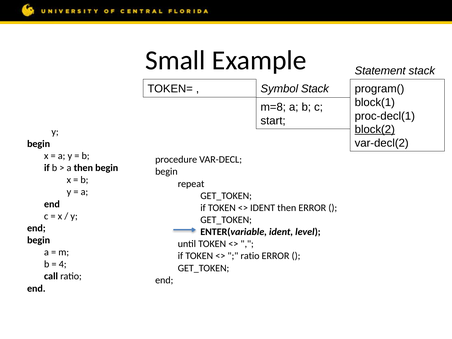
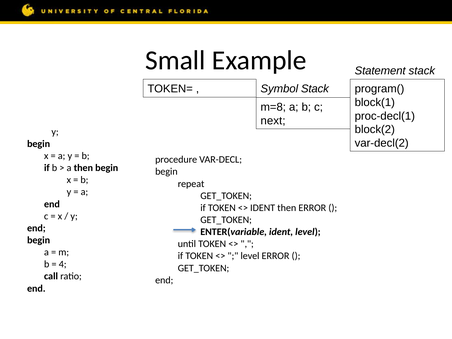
start: start -> next (273, 121)
block(2 underline: present -> none (375, 130)
ratio: ratio -> level (250, 256)
